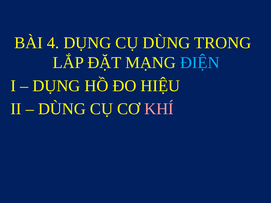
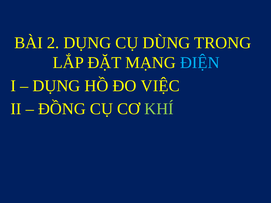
4: 4 -> 2 (53, 43)
HIỆU: HIỆU -> VIỆC (160, 86)
DÙNG: DÙNG -> ĐỒNG (62, 109)
KHÍ colour: pink -> light green (159, 109)
